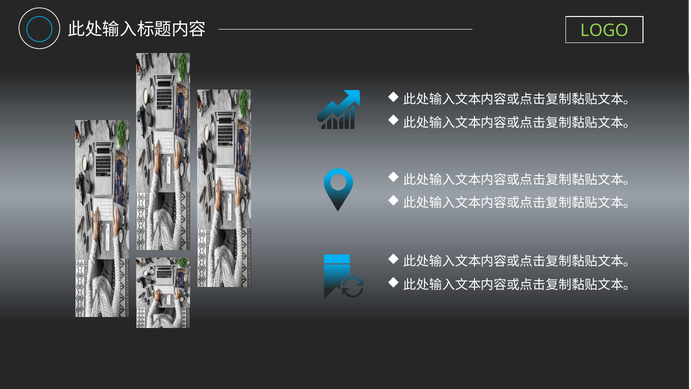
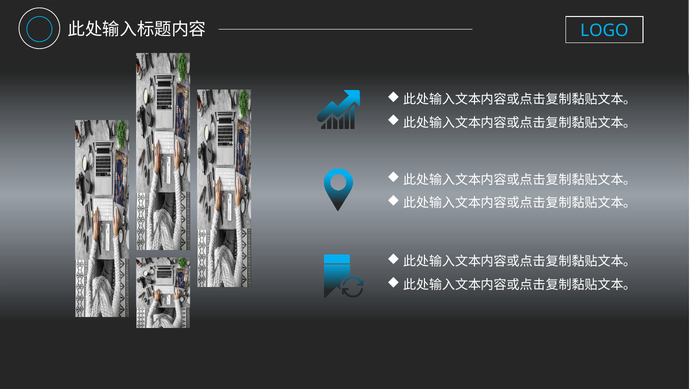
LOGO colour: light green -> light blue (604, 31)
